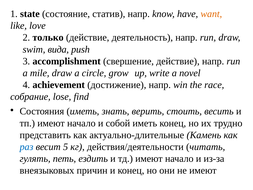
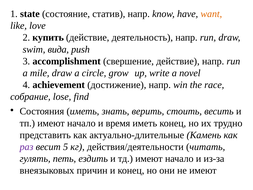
только: только -> купить (48, 37)
собой: собой -> время (118, 123)
раз colour: blue -> purple (26, 147)
